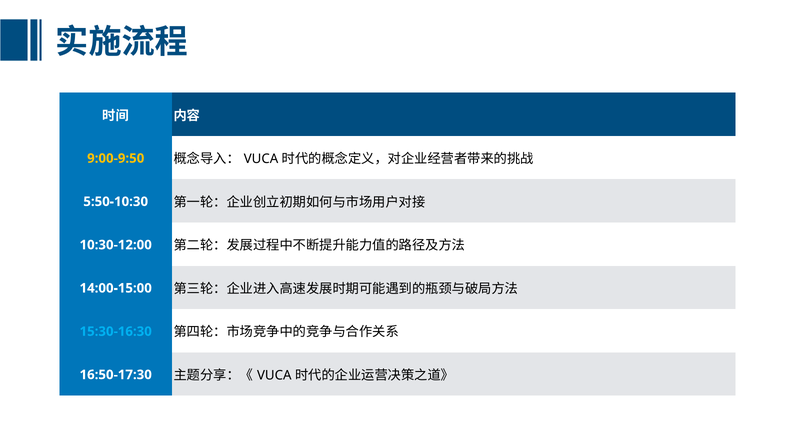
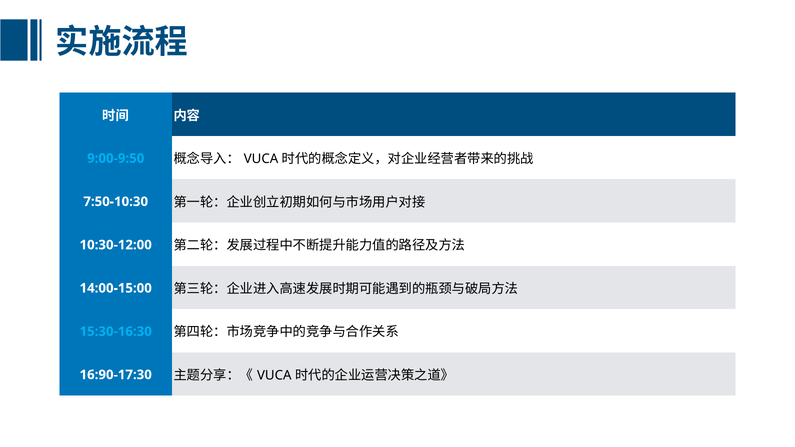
9:00-9:50 colour: yellow -> light blue (116, 158)
5:50-10:30: 5:50-10:30 -> 7:50-10:30 (116, 202)
16:50-17:30: 16:50-17:30 -> 16:90-17:30 (116, 375)
